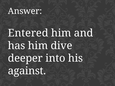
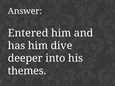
against: against -> themes (27, 71)
